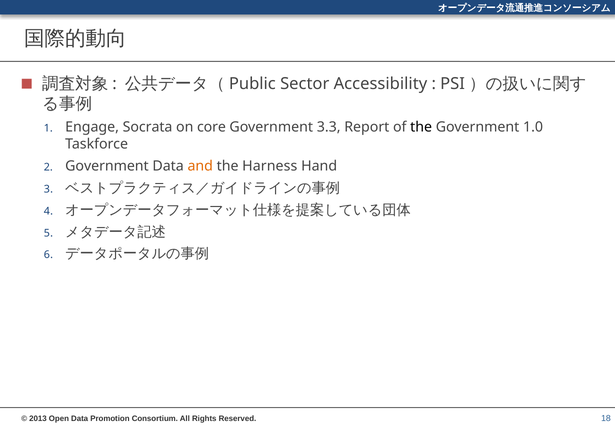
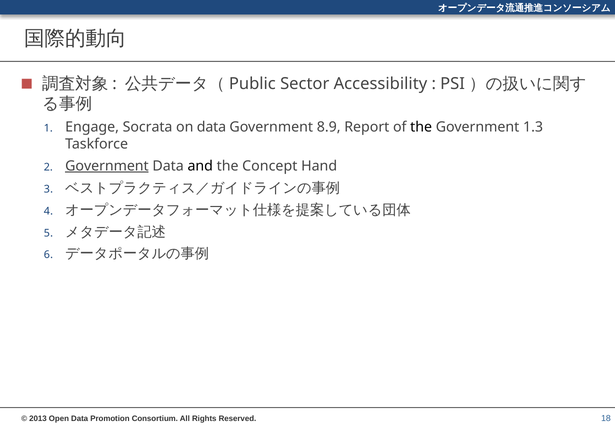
on core: core -> data (211, 127)
3.3: 3.3 -> 8.9 (329, 127)
1.0: 1.0 -> 1.3 (533, 127)
Government underline: none -> present (107, 166)
and colour: orange -> black (200, 166)
Harness: Harness -> Concept (270, 166)
